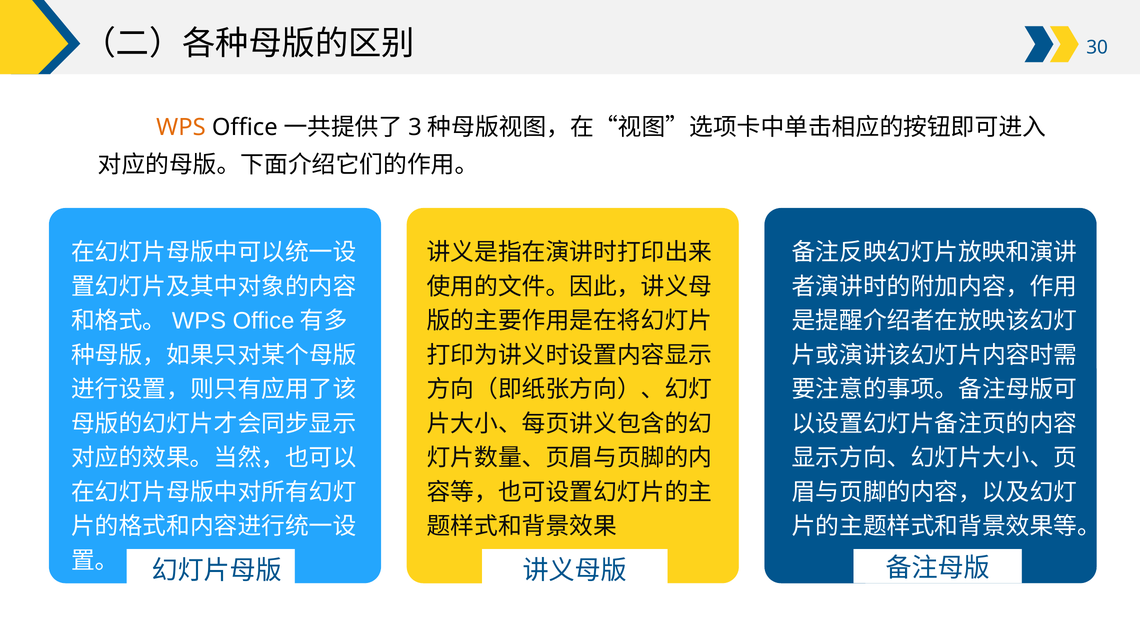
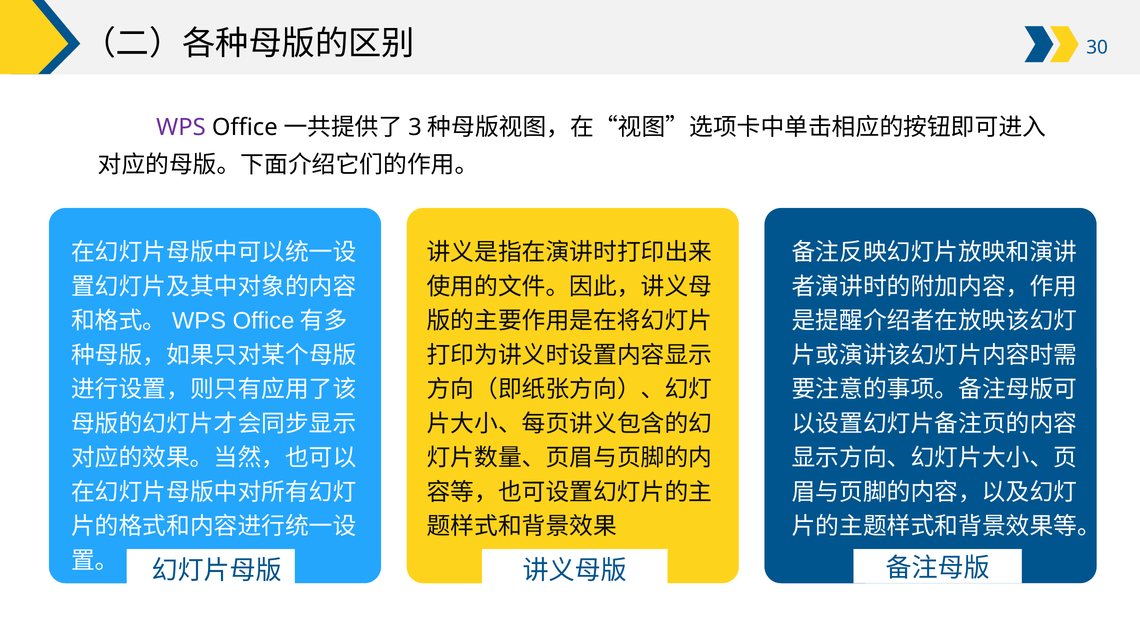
WPS colour: orange -> purple (181, 127)
